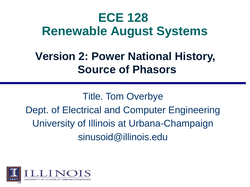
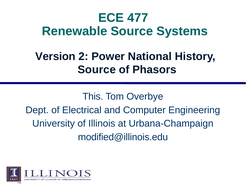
128: 128 -> 477 (138, 18)
Renewable August: August -> Source (132, 31)
Title: Title -> This (93, 97)
sinusoid@illinois.edu: sinusoid@illinois.edu -> modified@illinois.edu (123, 138)
